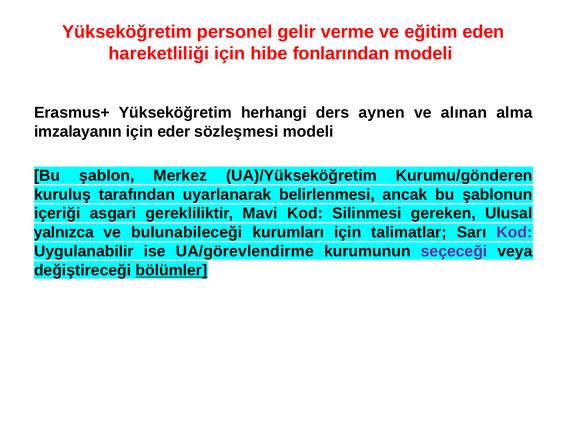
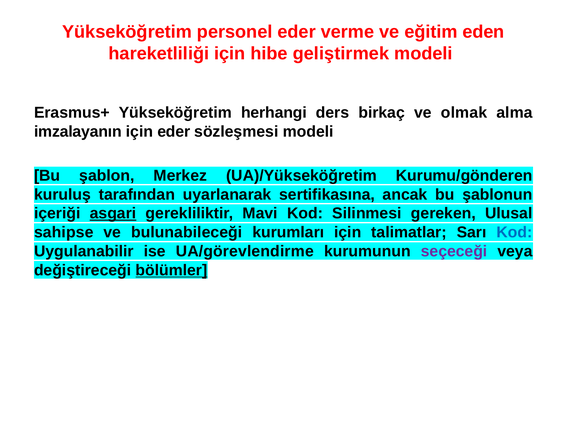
personel gelir: gelir -> eder (297, 32)
fonlarından: fonlarından -> geliştirmek (341, 54)
aynen: aynen -> birkaç (382, 113)
alınan: alınan -> olmak (464, 113)
belirlenmesi: belirlenmesi -> sertifikasına (327, 195)
asgari underline: none -> present (113, 214)
yalnızca: yalnızca -> sahipse (64, 233)
Kod colour: purple -> blue (514, 233)
